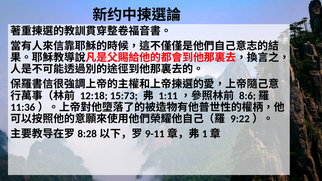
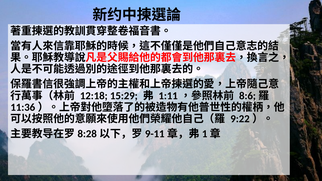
15:73: 15:73 -> 15:29 (124, 96)
